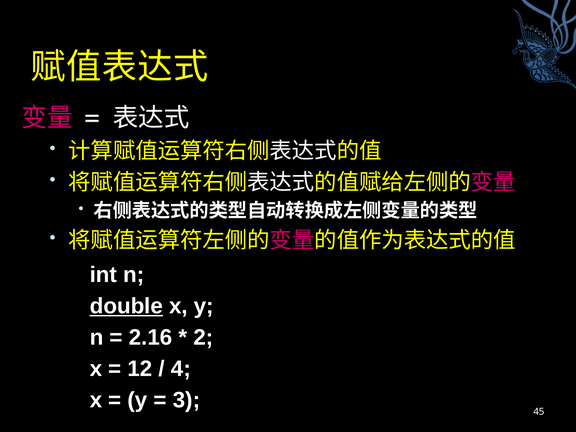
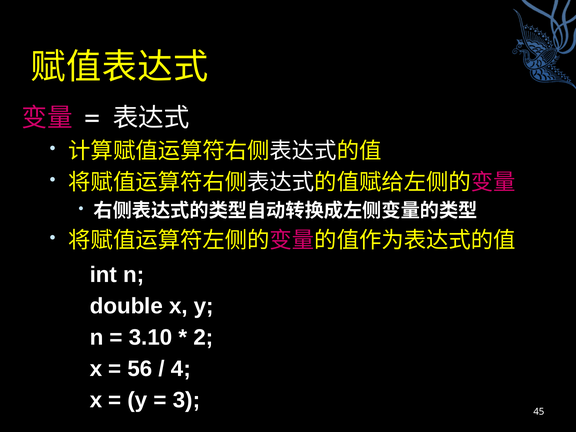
double underline: present -> none (126, 306)
2.16: 2.16 -> 3.10 (151, 337)
12: 12 -> 56 (140, 369)
